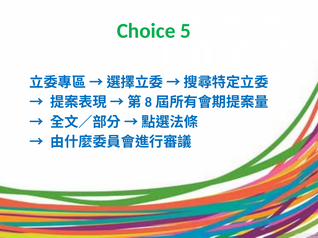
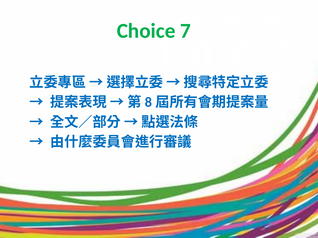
5: 5 -> 7 (186, 31)
